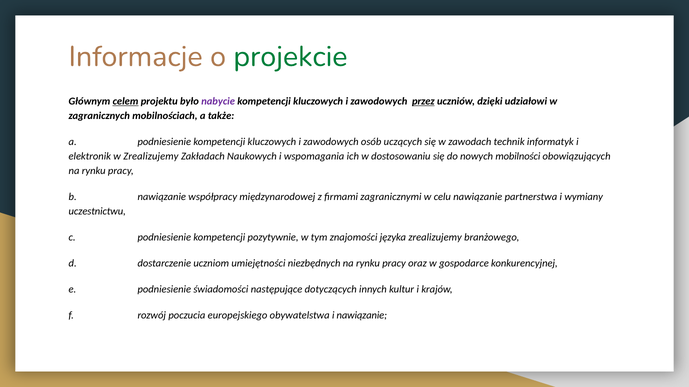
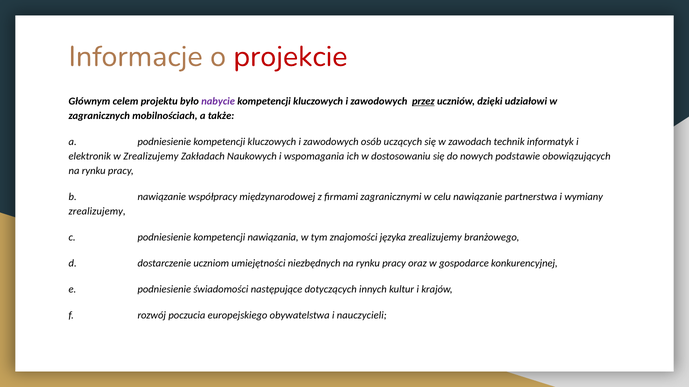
projekcie colour: green -> red (290, 57)
celem underline: present -> none (125, 101)
mobilności: mobilności -> podstawie (518, 157)
uczestnictwu: uczestnictwu -> zrealizujemy (97, 212)
pozytywnie: pozytywnie -> nawiązania (273, 238)
i nawiązanie: nawiązanie -> nauczycieli (362, 316)
